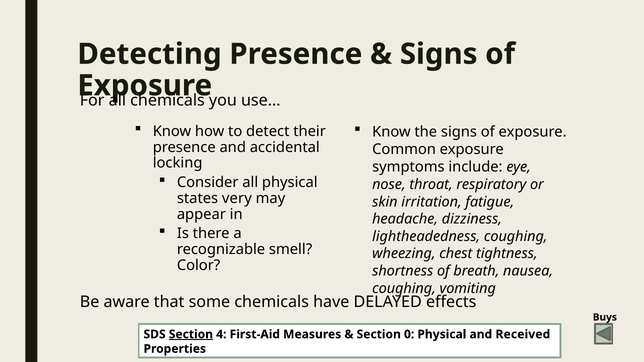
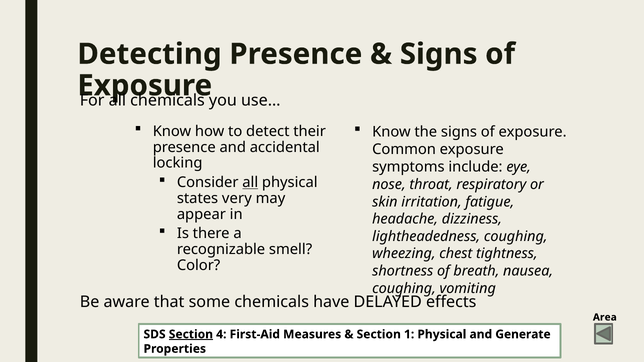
all underline: none -> present (250, 183)
Buys: Buys -> Area (605, 317)
0: 0 -> 1 (409, 335)
Received: Received -> Generate (523, 335)
